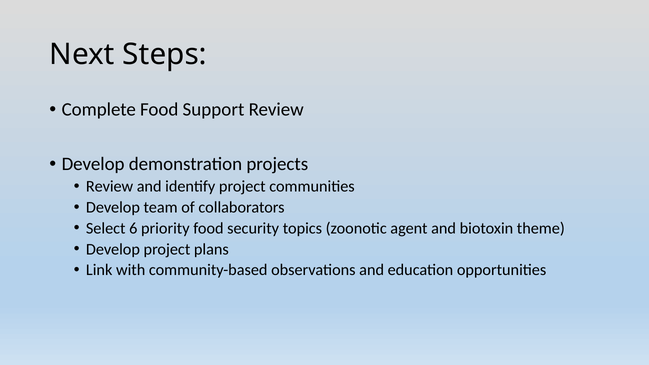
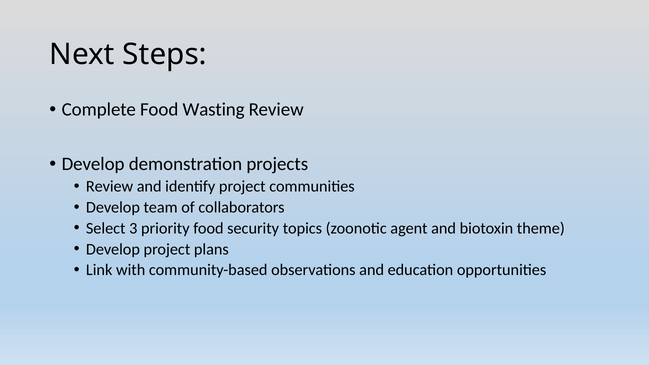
Support: Support -> Wasting (214, 110)
6: 6 -> 3 (133, 228)
